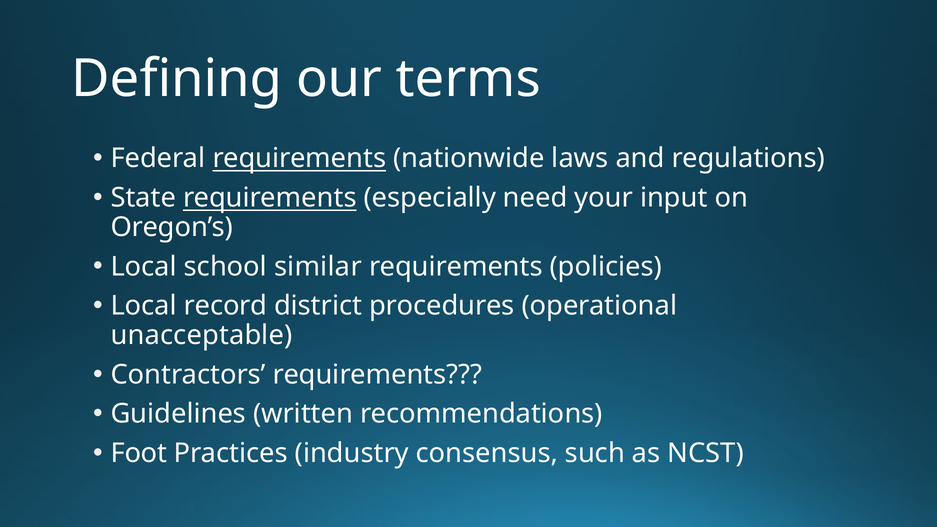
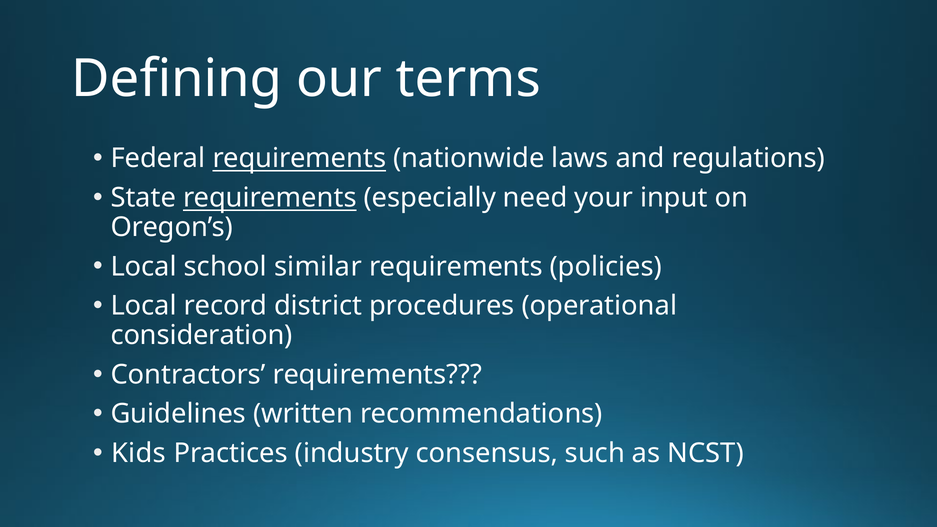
unacceptable: unacceptable -> consideration (202, 335)
Foot: Foot -> Kids (139, 453)
